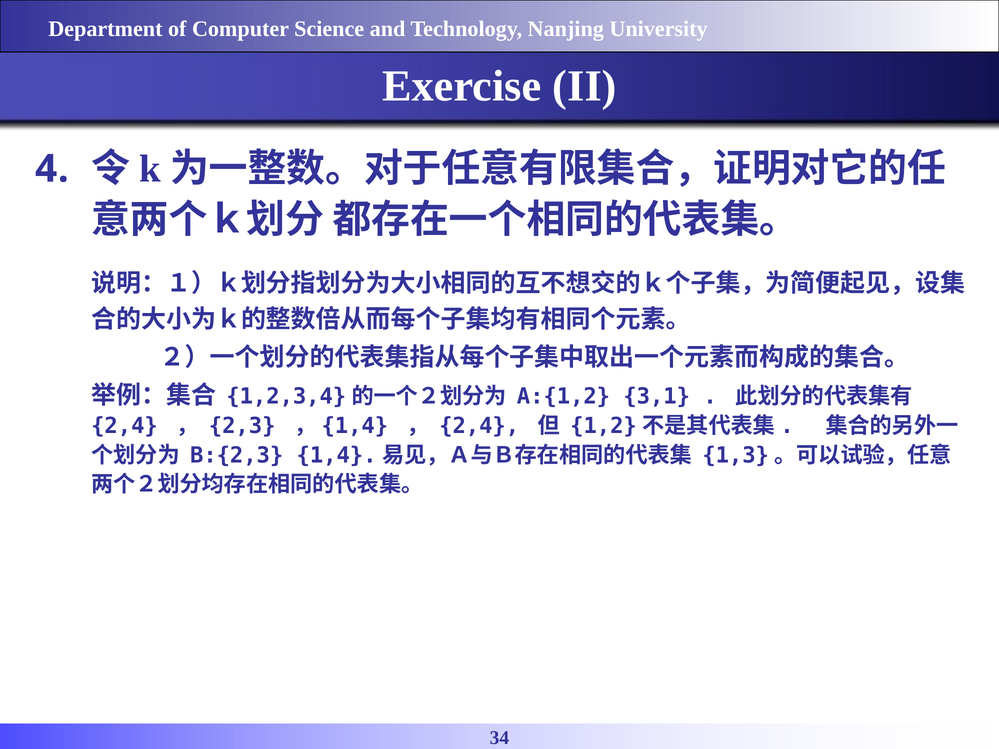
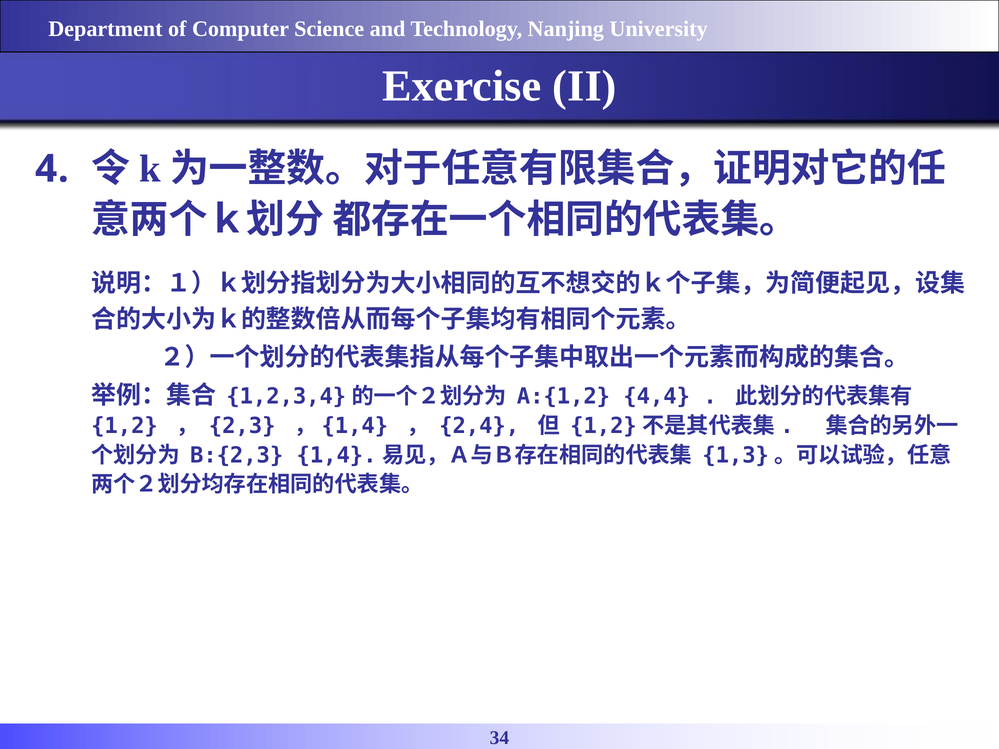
3,1: 3,1 -> 4,4 (657, 396)
2,4: 2,4 -> 1,2 (124, 426)
